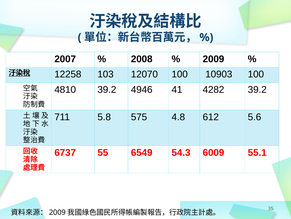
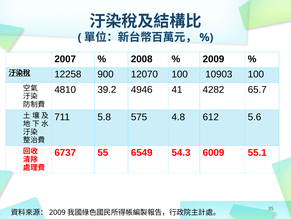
103: 103 -> 900 (106, 74)
4282 39.2: 39.2 -> 65.7 (257, 89)
